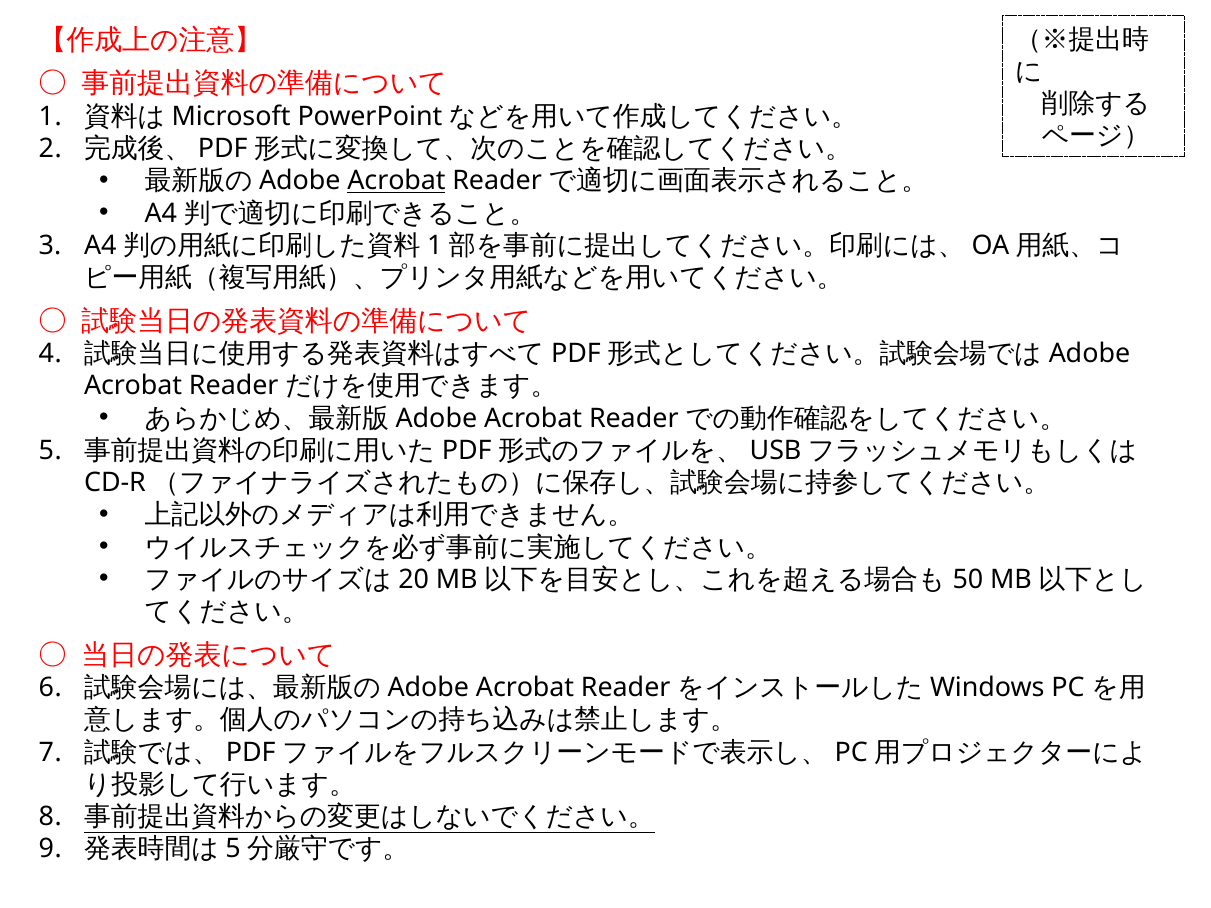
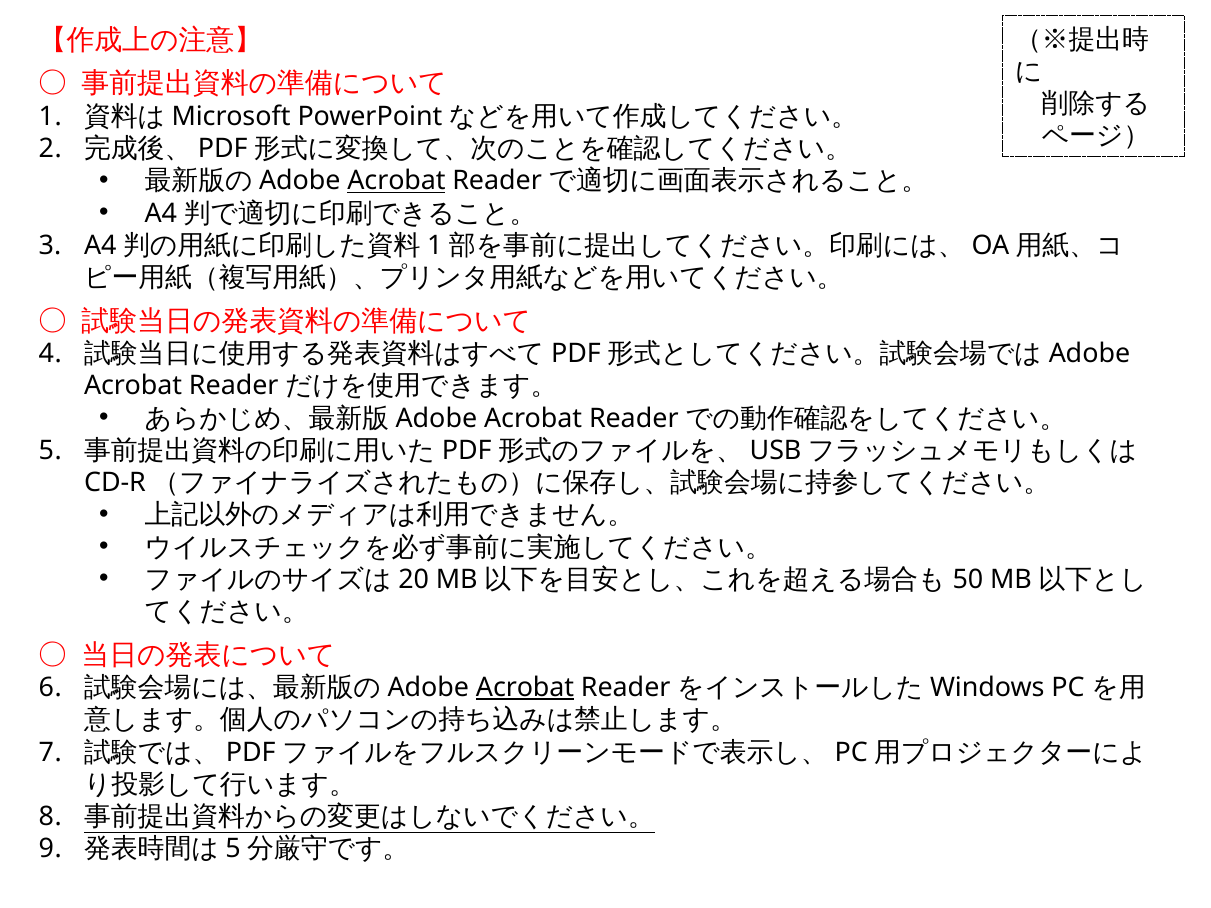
Acrobat underline: none -> present (525, 688)
